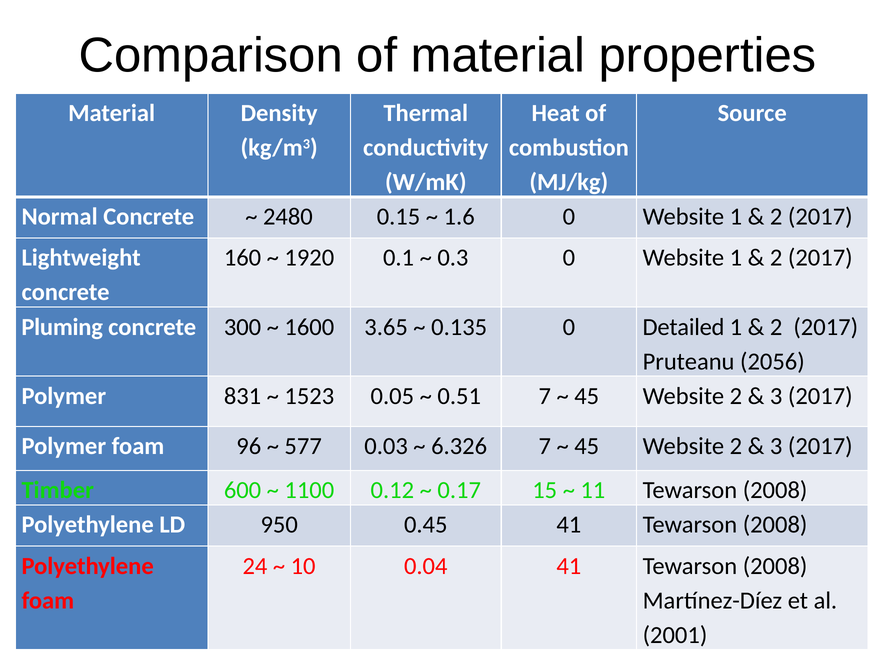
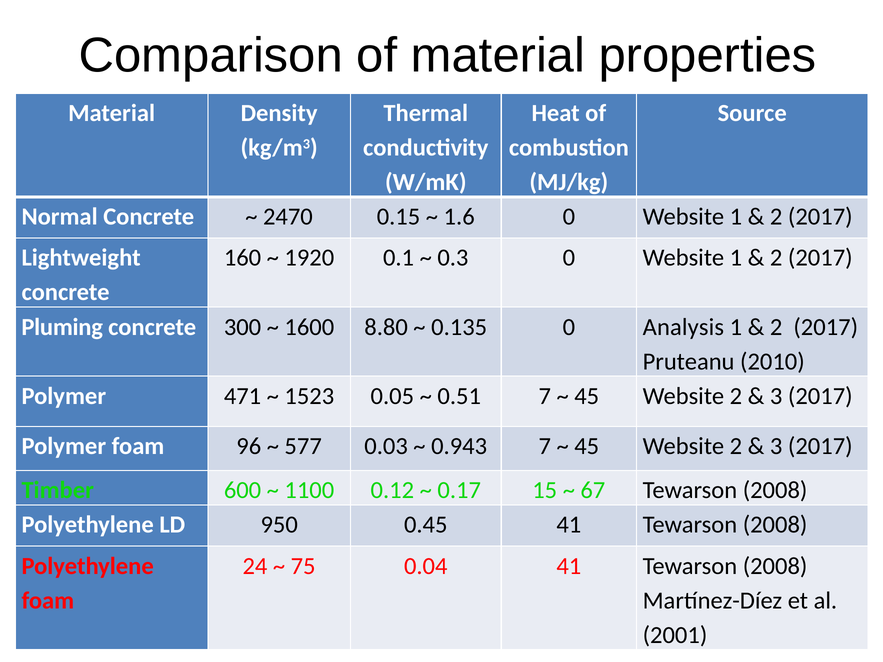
2480: 2480 -> 2470 (288, 217)
3.65: 3.65 -> 8.80 (386, 327)
Detailed: Detailed -> Analysis (683, 327)
2056: 2056 -> 2010 (772, 362)
831: 831 -> 471 (243, 396)
6.326: 6.326 -> 0.943 (459, 446)
11: 11 -> 67 (593, 491)
10: 10 -> 75 (303, 566)
